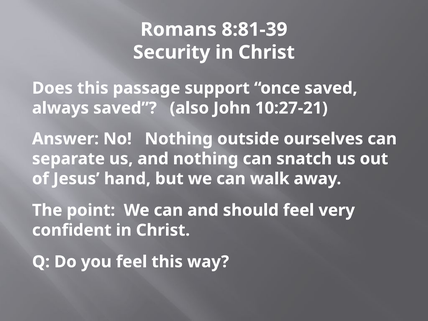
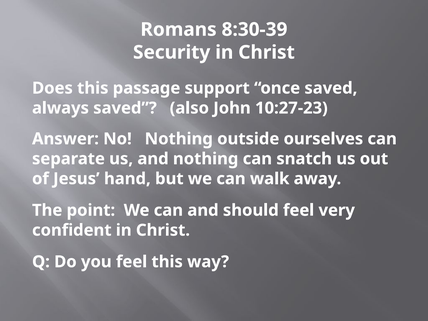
8:81-39: 8:81-39 -> 8:30-39 (255, 30)
10:27-21: 10:27-21 -> 10:27-23 (291, 108)
